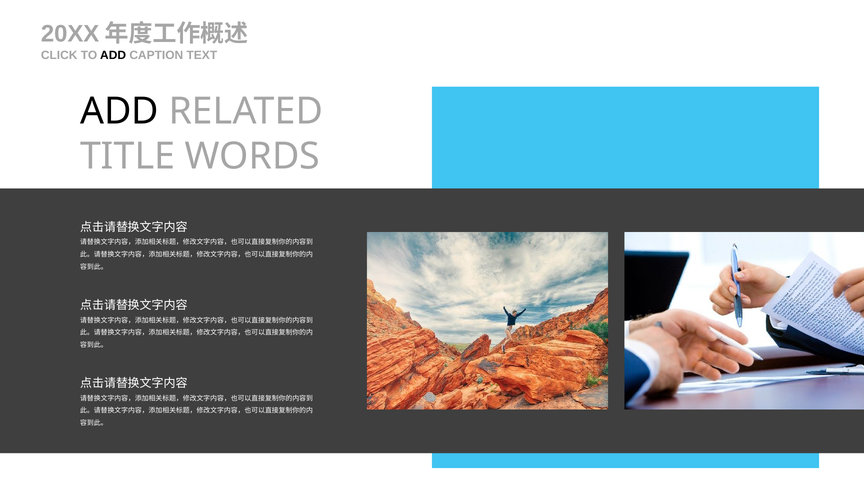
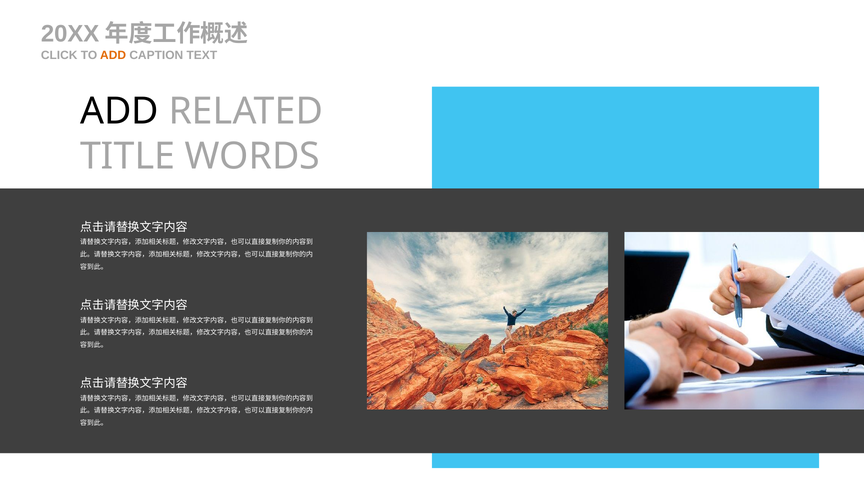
ADD colour: black -> orange (113, 55)
